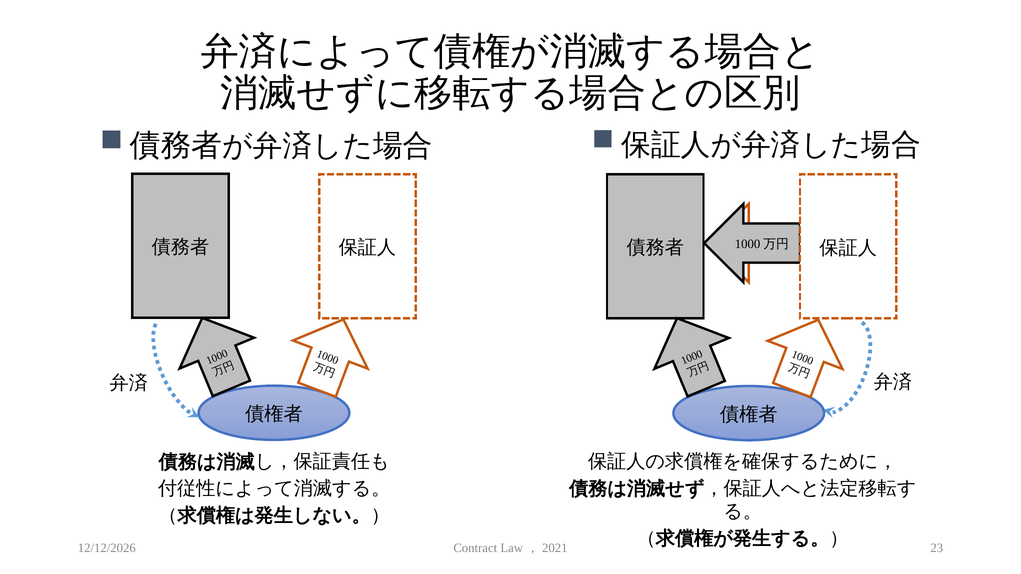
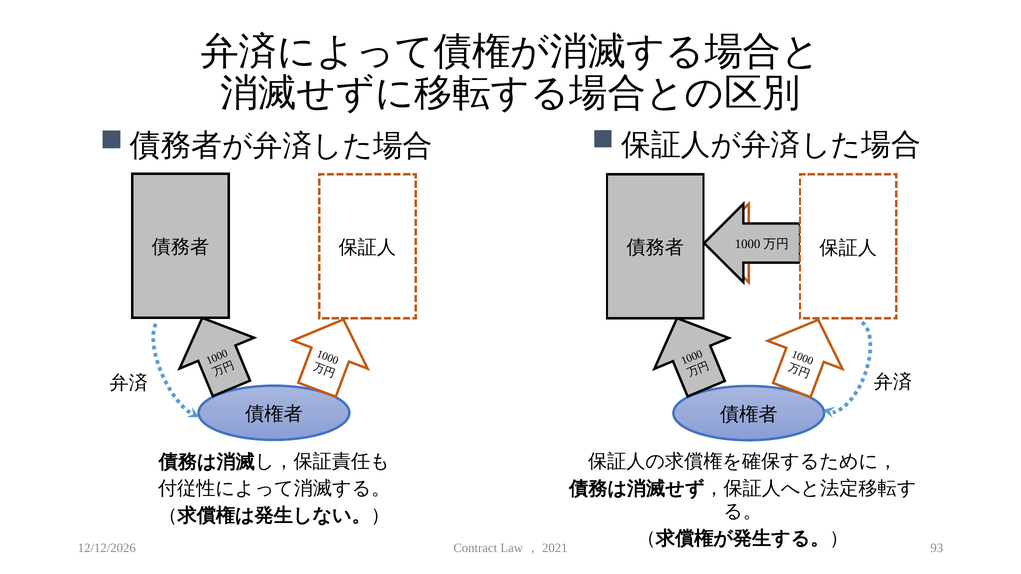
23: 23 -> 93 (937, 548)
